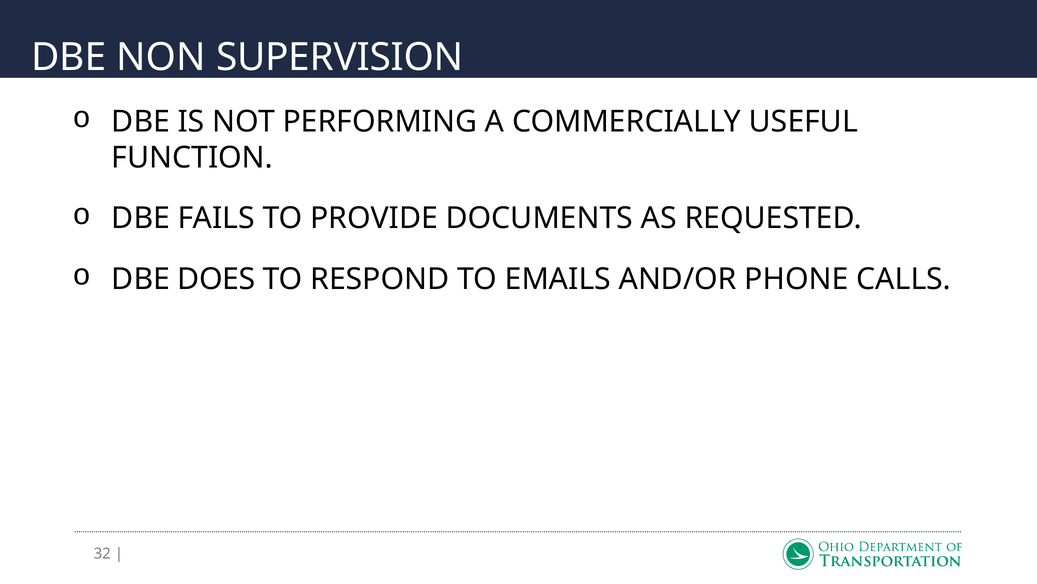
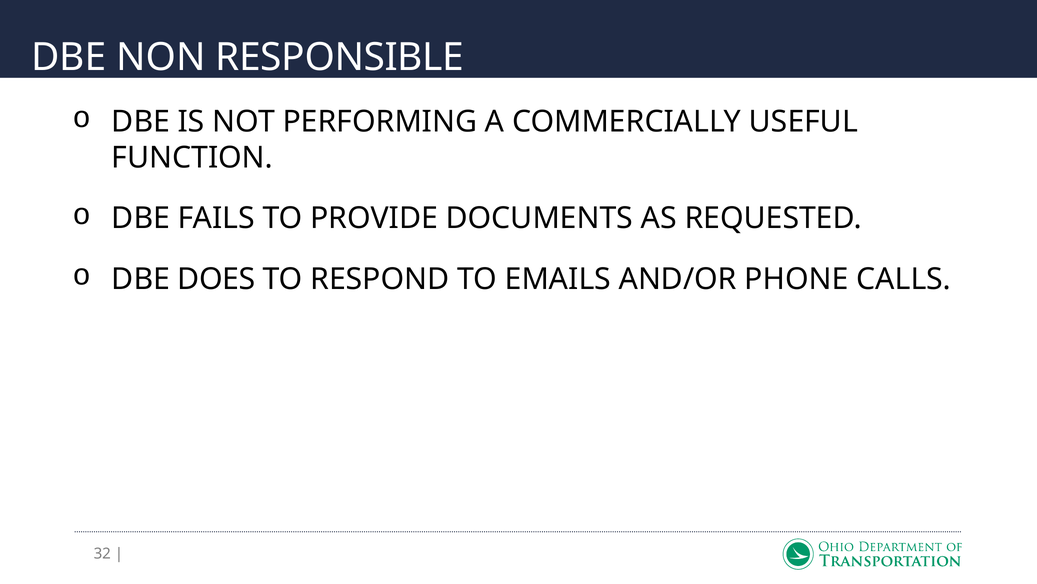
SUPERVISION: SUPERVISION -> RESPONSIBLE (340, 57)
